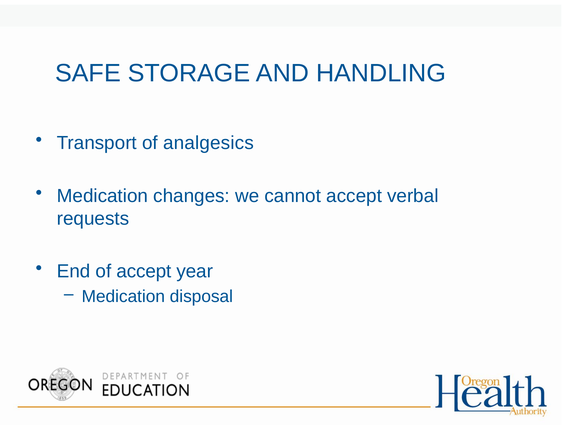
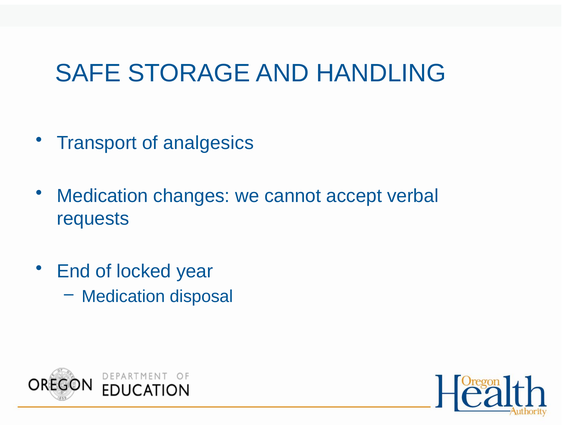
of accept: accept -> locked (144, 271)
